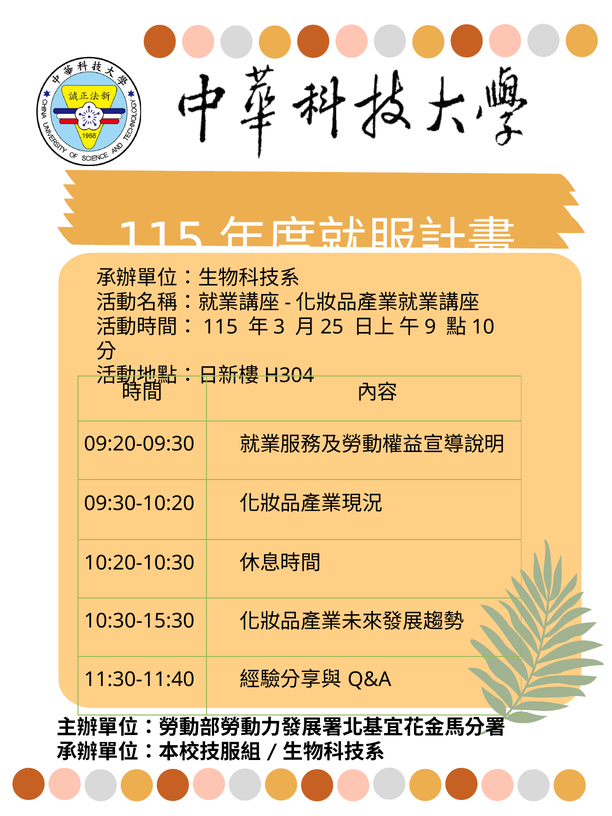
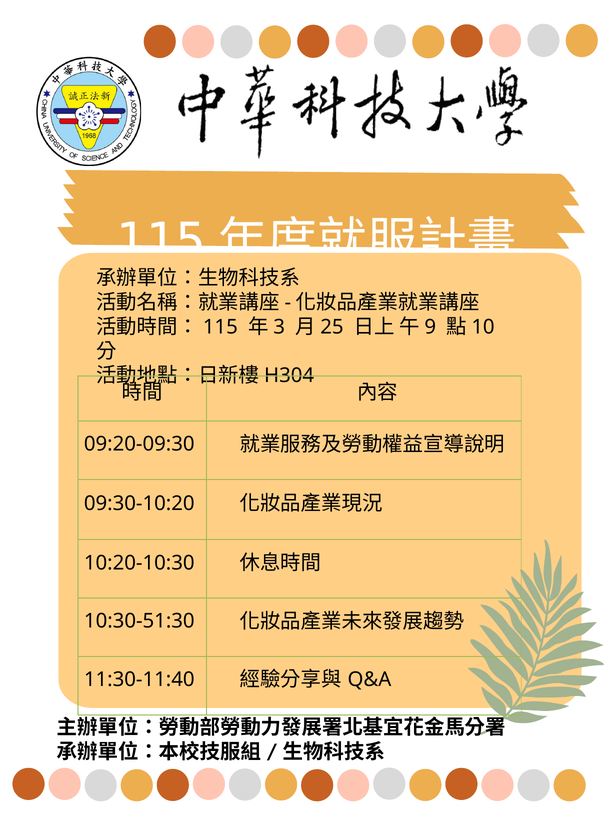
10:30-15:30: 10:30-15:30 -> 10:30-51:30 (139, 621)
